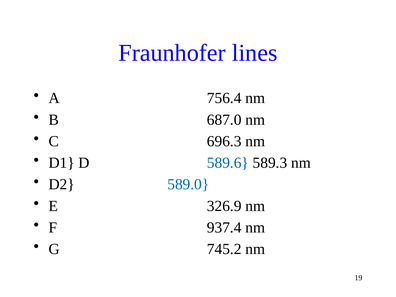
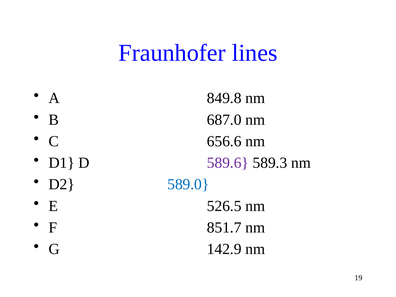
756.4: 756.4 -> 849.8 (224, 98)
696.3: 696.3 -> 656.6 (224, 141)
589.6 colour: blue -> purple (228, 163)
326.9: 326.9 -> 526.5 (224, 206)
937.4: 937.4 -> 851.7 (224, 228)
745.2: 745.2 -> 142.9 (224, 249)
